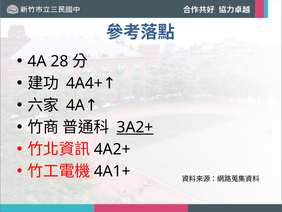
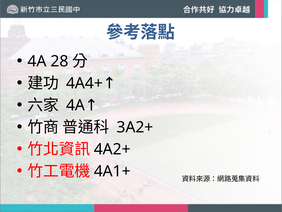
3A2+ underline: present -> none (135, 127)
